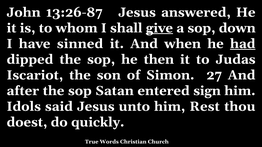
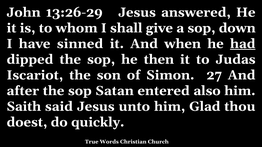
13:26-87: 13:26-87 -> 13:26-29 (74, 12)
give underline: present -> none (159, 28)
sign: sign -> also (207, 91)
Idols: Idols -> Saith (24, 107)
Rest: Rest -> Glad (205, 107)
